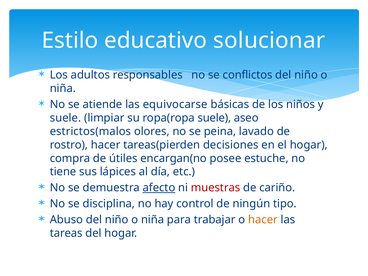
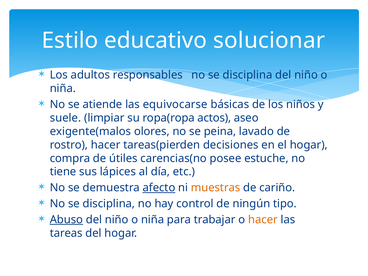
responsables no se conflictos: conflictos -> disciplina (248, 75)
ropa(ropa suele: suele -> actos (214, 118)
estrictos(malos: estrictos(malos -> exigente(malos (90, 131)
encargan(no: encargan(no -> carencias(no (174, 158)
muestras colour: red -> orange (216, 188)
Abuso underline: none -> present (66, 220)
